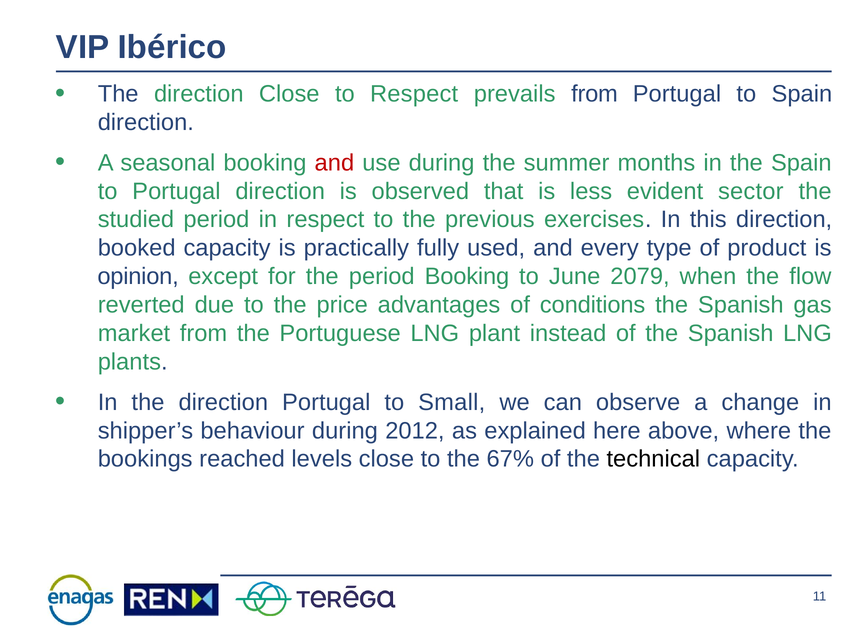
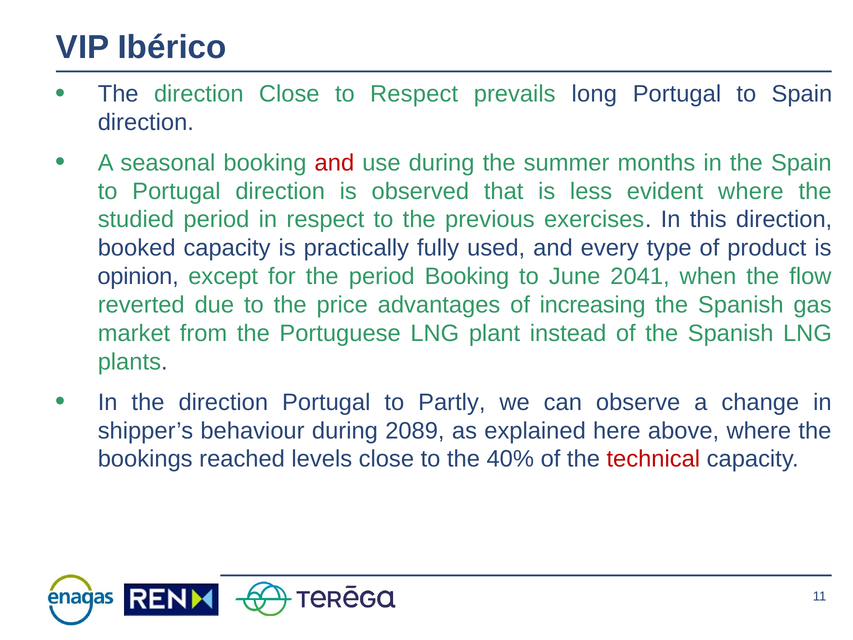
prevails from: from -> long (594, 94)
evident sector: sector -> where (751, 191)
2079: 2079 -> 2041 (640, 276)
conditions: conditions -> increasing (593, 305)
Small: Small -> Partly (452, 402)
2012: 2012 -> 2089 (415, 431)
67%: 67% -> 40% (510, 459)
technical colour: black -> red (653, 459)
